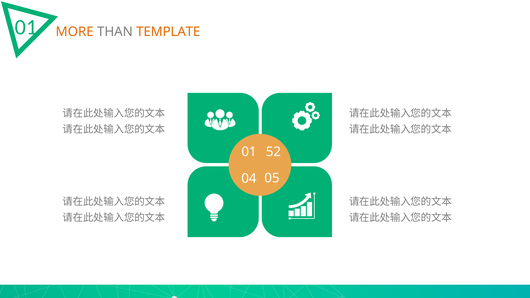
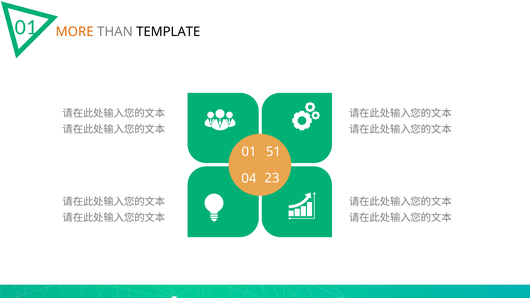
TEMPLATE colour: orange -> black (168, 32)
52: 52 -> 51 (273, 152)
05: 05 -> 23 (272, 178)
